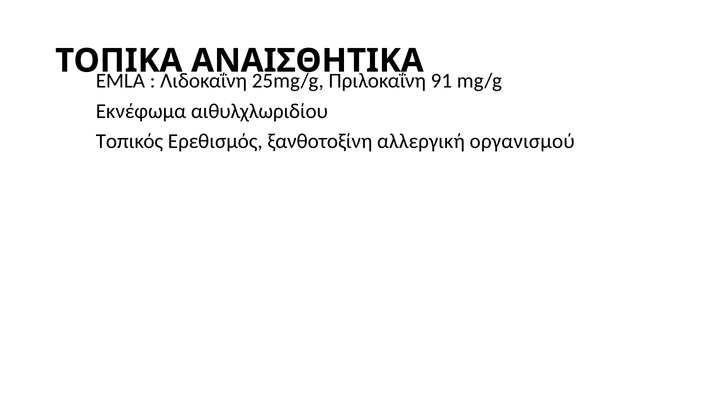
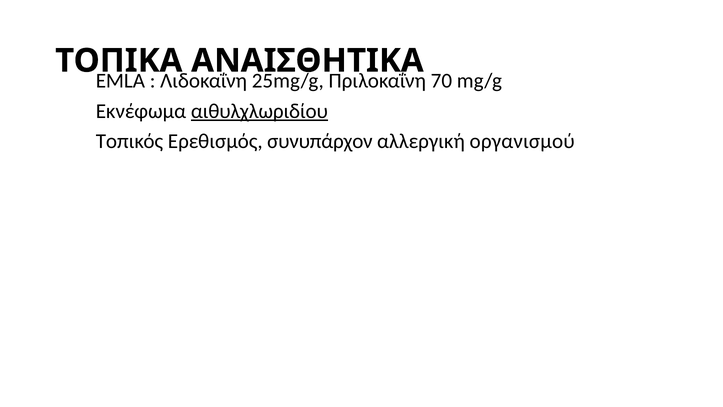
91: 91 -> 70 (441, 81)
αιθυλχλωριδίου underline: none -> present (259, 111)
ξανθοτοξίνη: ξανθοτοξίνη -> συνυπάρχον (320, 141)
